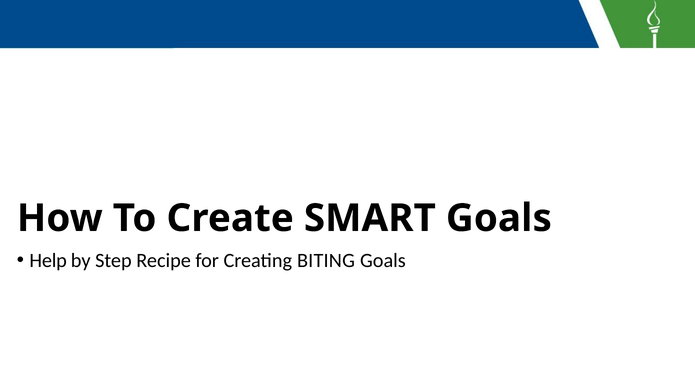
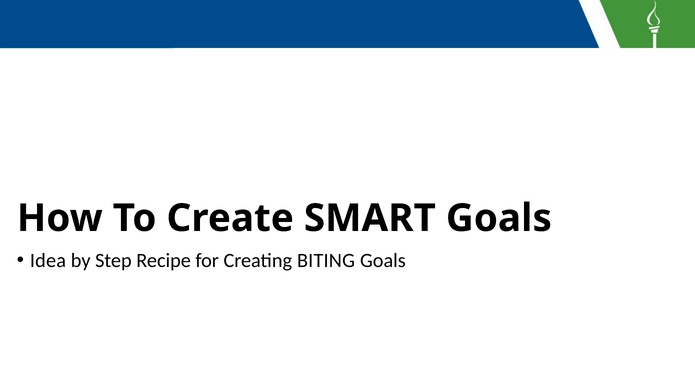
Help: Help -> Idea (48, 260)
